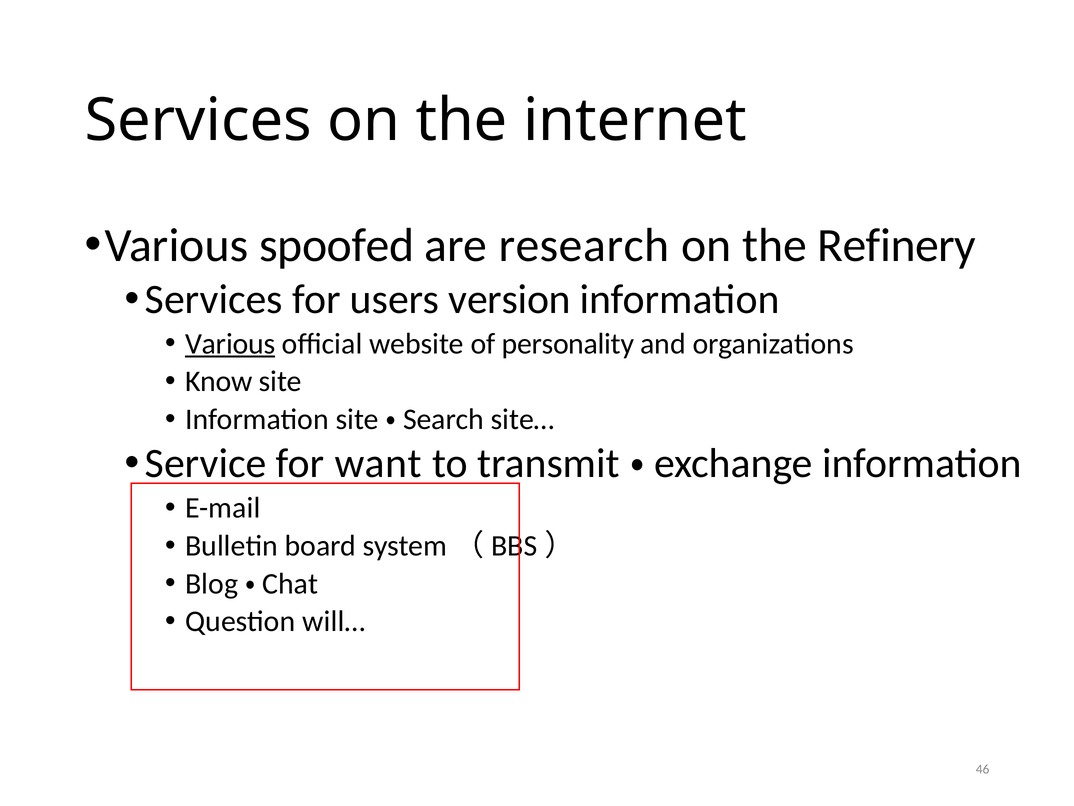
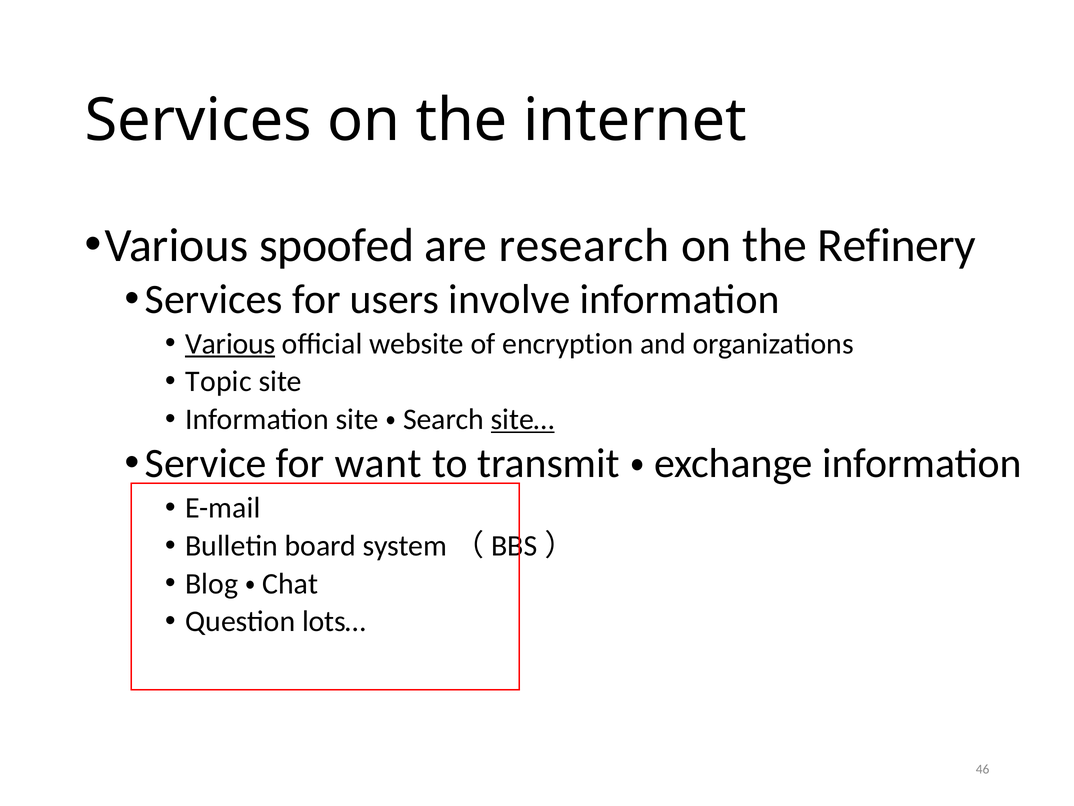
version: version -> involve (509, 299)
personality: personality -> encryption (568, 344)
Know: Know -> Topic (218, 381)
site… underline: none -> present (523, 419)
will…: will… -> lots… (334, 621)
